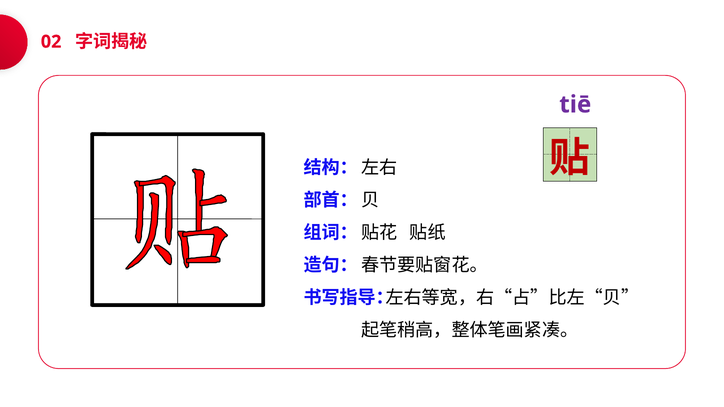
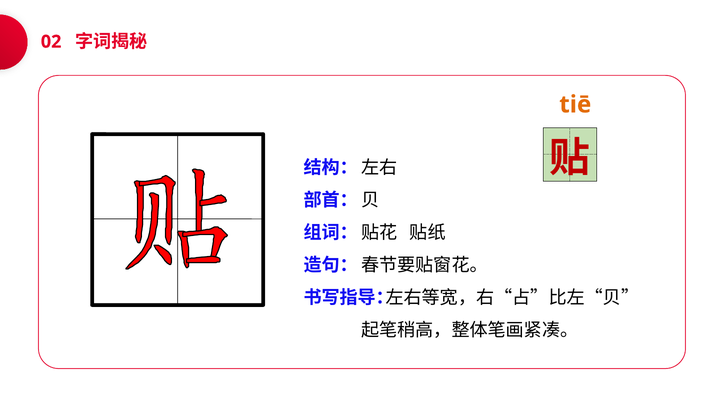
tiē colour: purple -> orange (575, 105)
